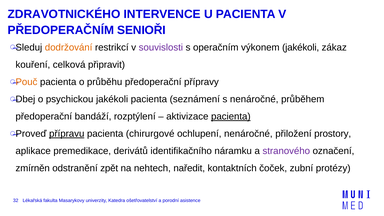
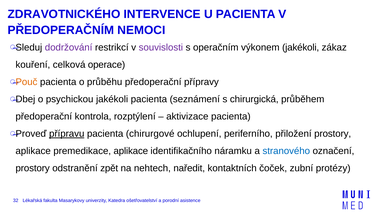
SENIOŘI: SENIOŘI -> NEMOCI (141, 30)
dodržování colour: orange -> purple (69, 47)
připravit: připravit -> operace (107, 65)
s nenáročné: nenáročné -> chirurgická (254, 99)
bandáží: bandáží -> kontrola (93, 116)
pacienta underline: present -> none (231, 116)
ochlupení nenáročné: nenáročné -> periferního (248, 134)
premedikace derivátů: derivátů -> aplikace (131, 151)
stranového colour: purple -> blue (286, 151)
zmírněn: zmírněn -> prostory (33, 168)
